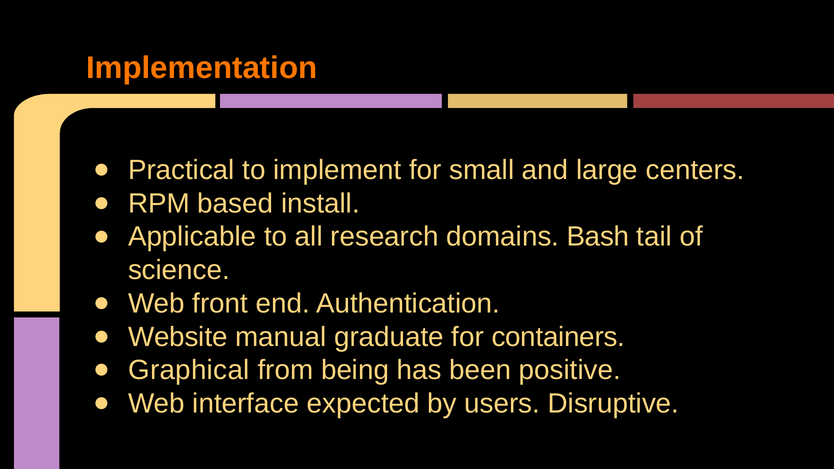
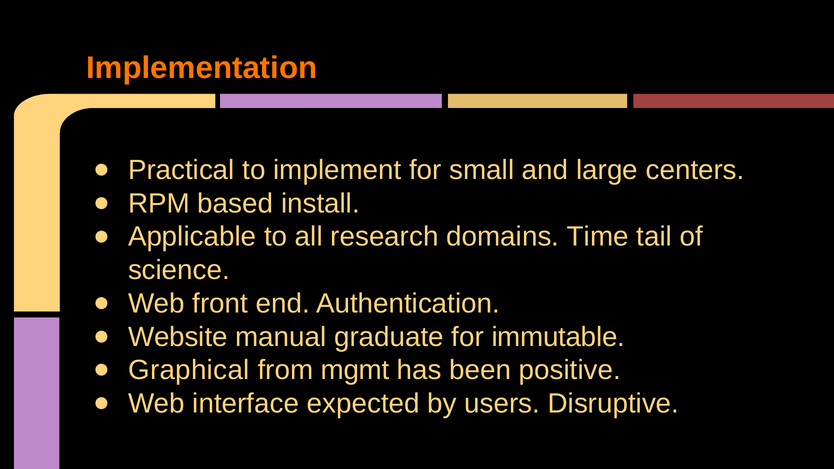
Bash: Bash -> Time (598, 237)
containers: containers -> immutable (558, 337)
being: being -> mgmt (355, 370)
